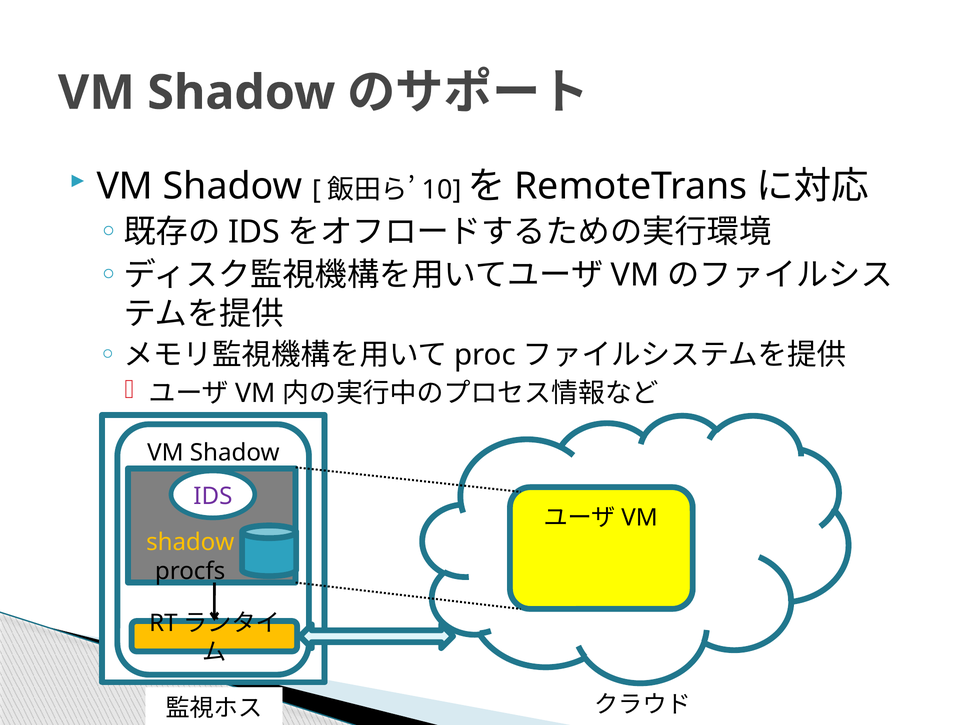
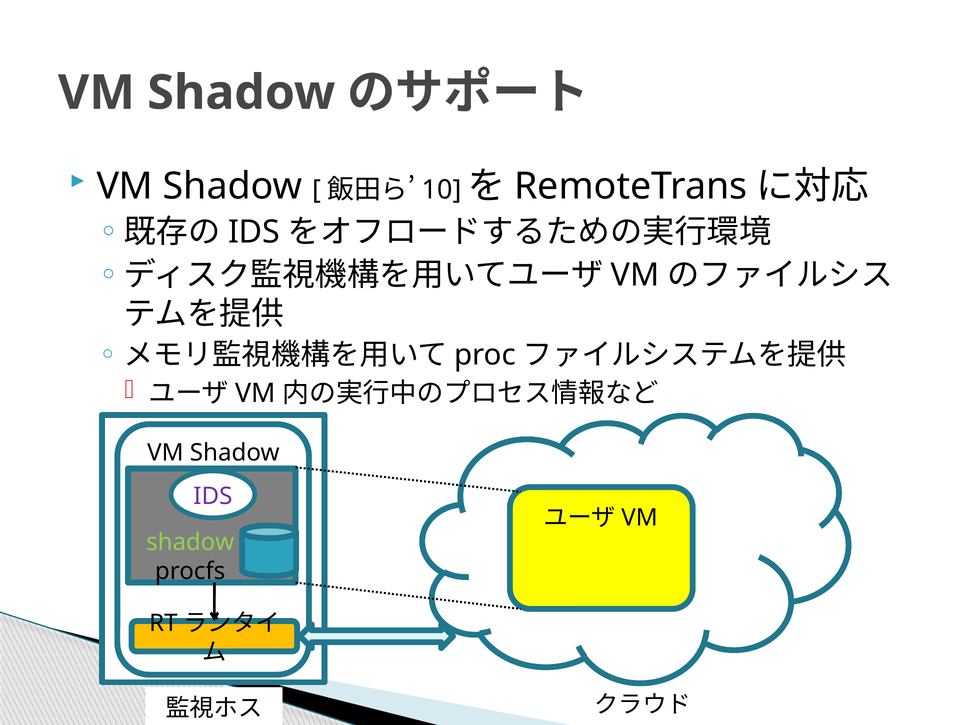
shadow colour: yellow -> light green (190, 542)
